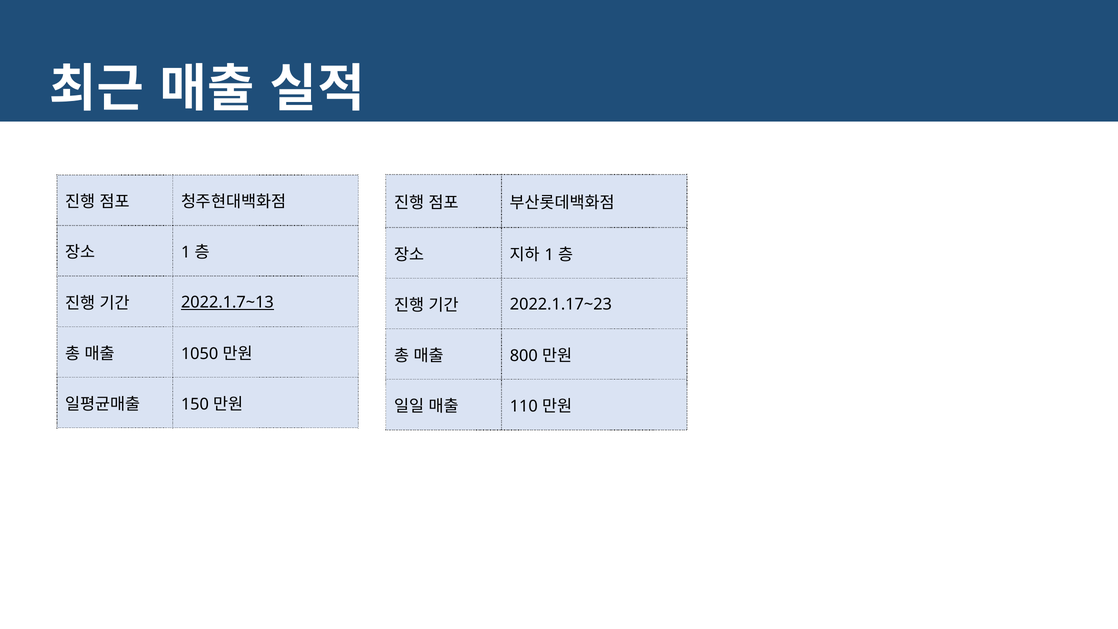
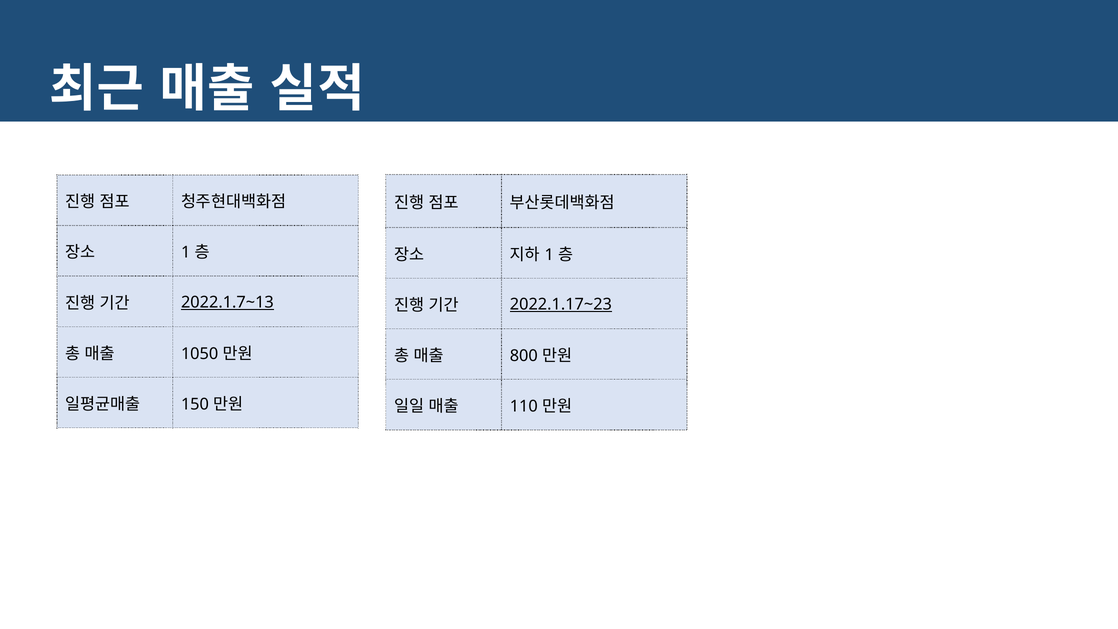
2022.1.17~23 underline: none -> present (561, 304)
